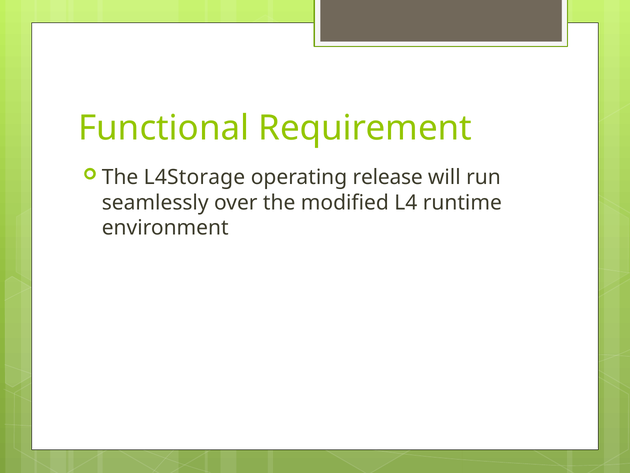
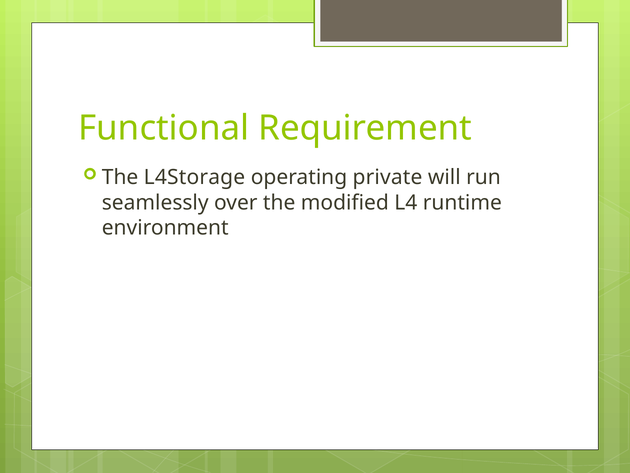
release: release -> private (387, 177)
